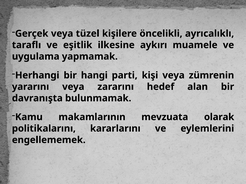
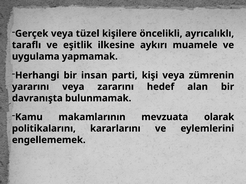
hangi: hangi -> insan (94, 75)
